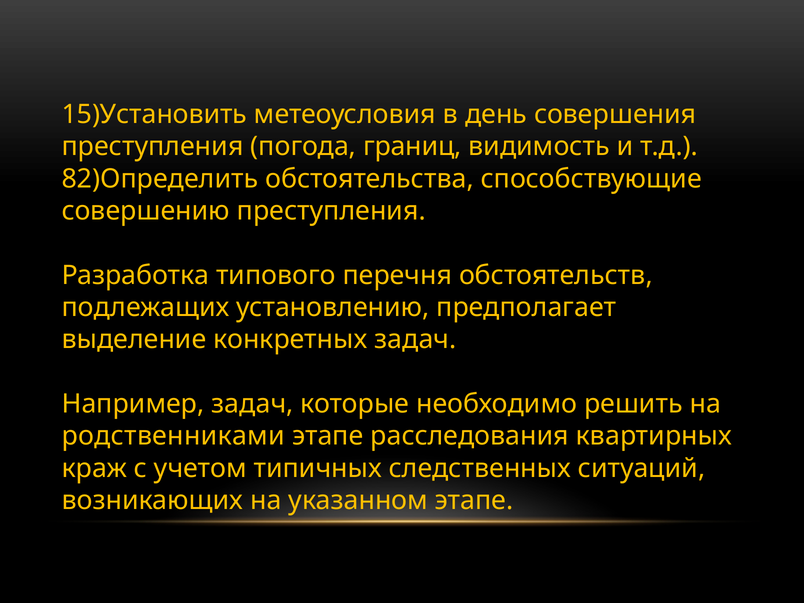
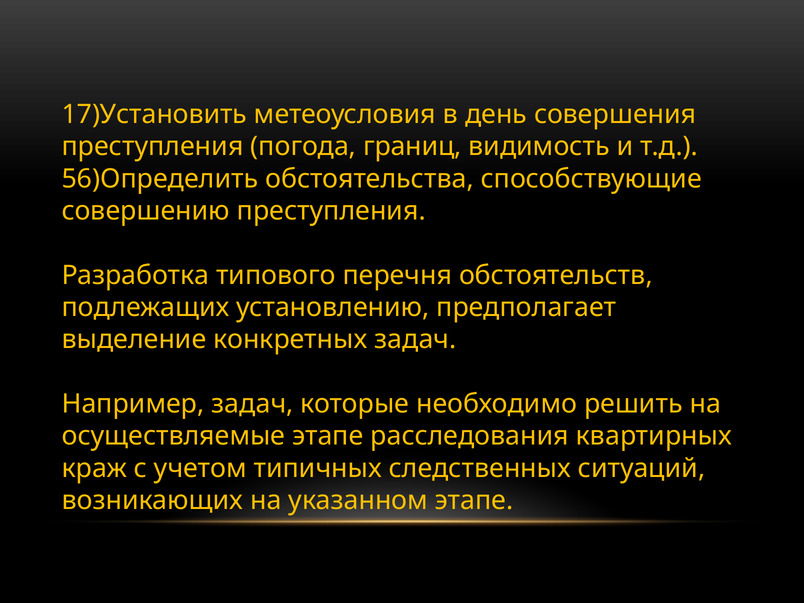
15)Установить: 15)Установить -> 17)Установить (154, 114)
82)Определить: 82)Определить -> 56)Определить (160, 179)
родственниками: родственниками -> осуществляемые (173, 436)
